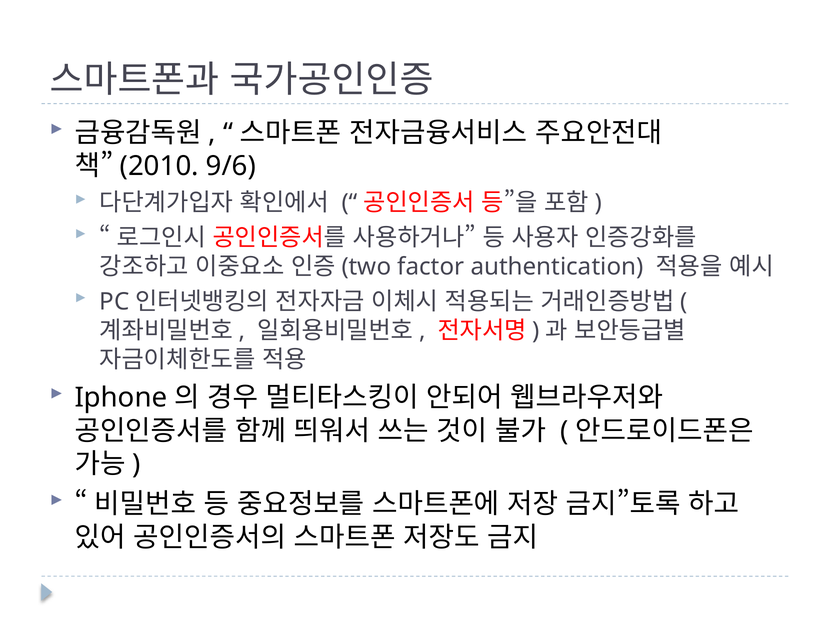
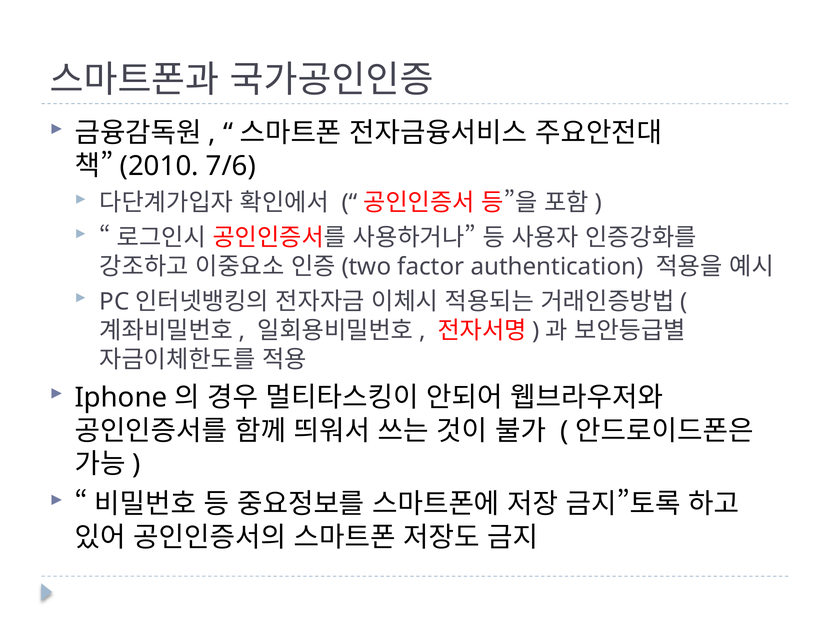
9/6: 9/6 -> 7/6 (231, 167)
